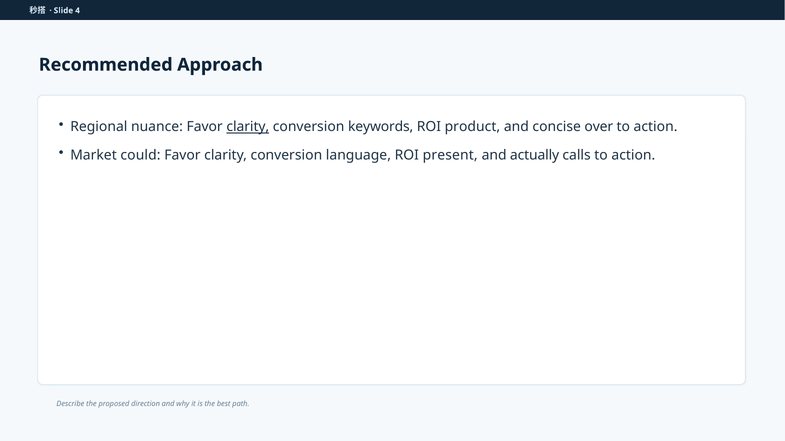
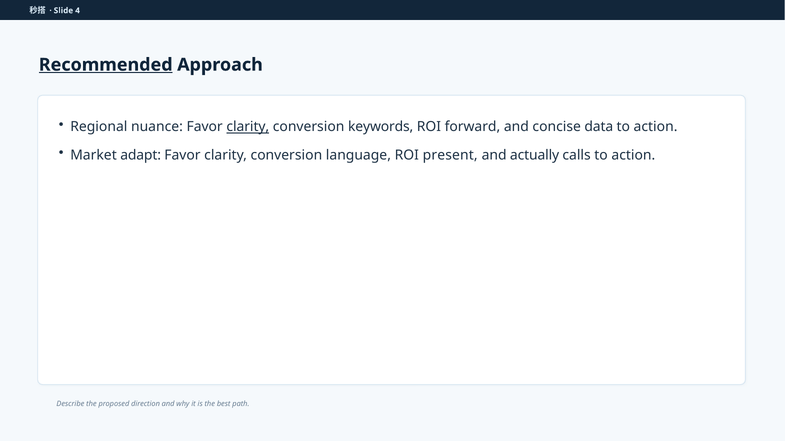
Recommended underline: none -> present (106, 65)
product: product -> forward (472, 127)
over: over -> data (599, 127)
could: could -> adapt (141, 155)
